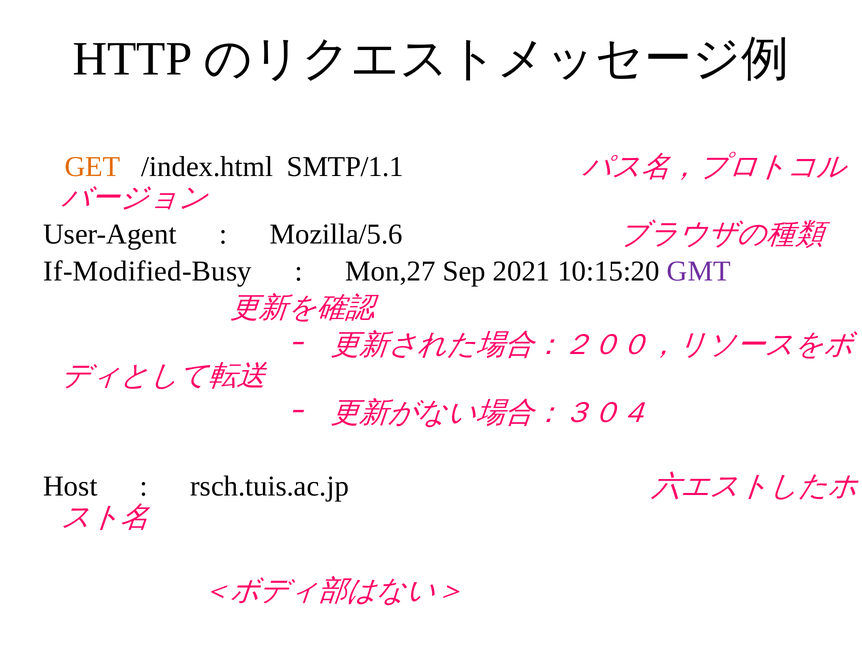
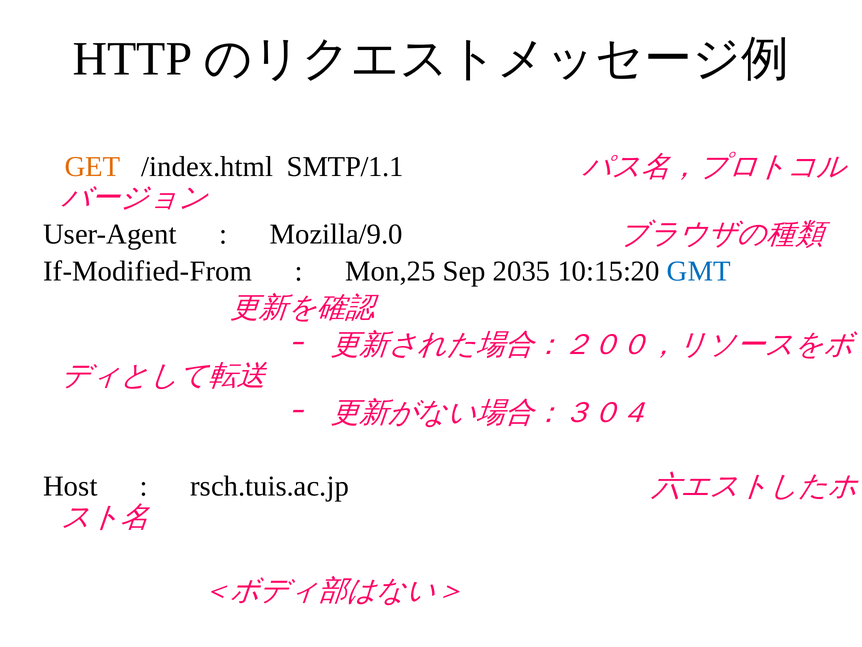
Mozilla/5.6: Mozilla/5.6 -> Mozilla/9.0 (336, 234)
If-Modified-Busy: If-Modified-Busy -> If-Modified-From (148, 271)
Mon,27: Mon,27 -> Mon,25 (390, 271)
2021: 2021 -> 2035 (522, 271)
GMT colour: purple -> blue (699, 271)
